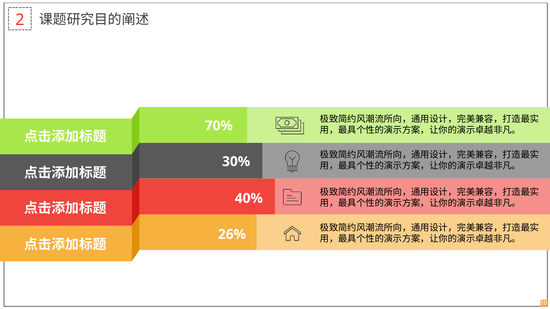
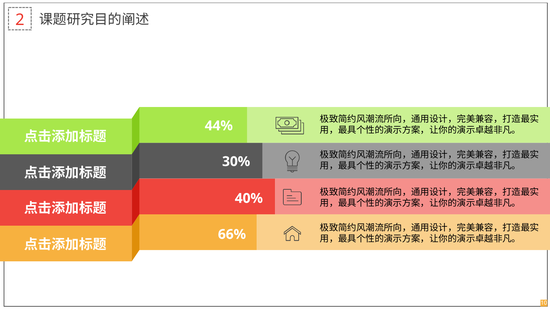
70%: 70% -> 44% (219, 126)
26%: 26% -> 66% (232, 235)
